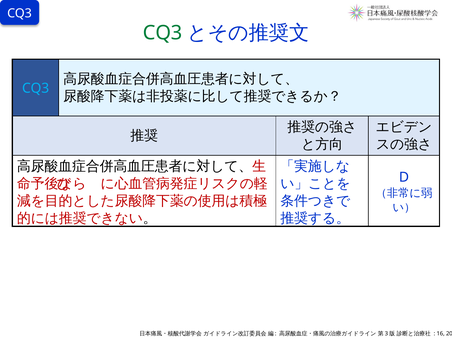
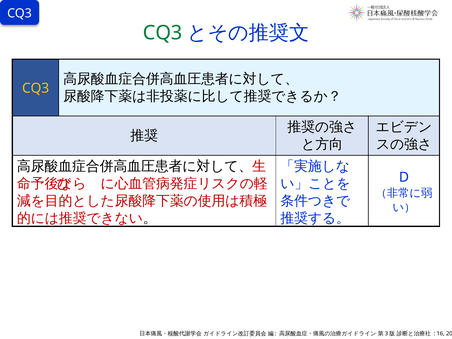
CQ3 colour: light blue -> yellow (36, 88)
